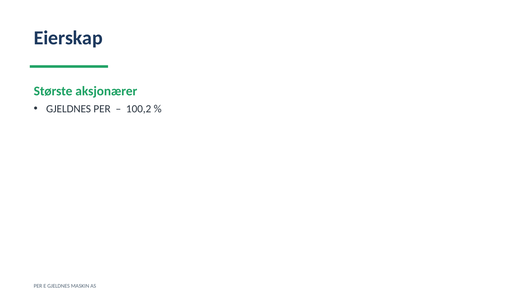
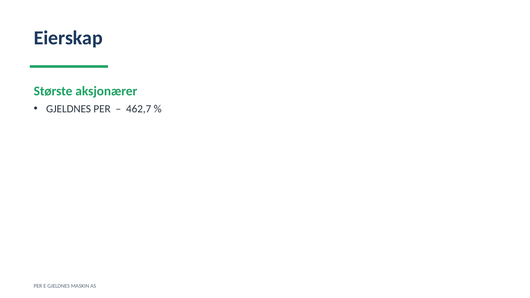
100,2: 100,2 -> 462,7 (139, 109)
